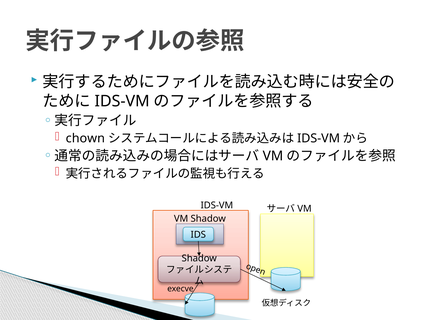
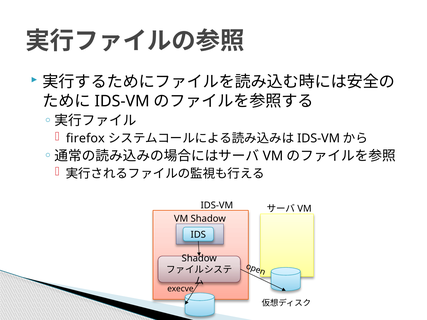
chown: chown -> firefox (85, 138)
